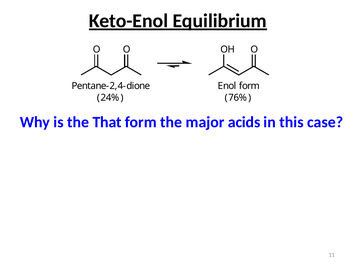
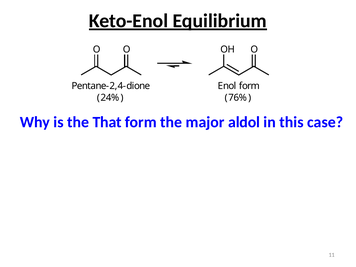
acids: acids -> aldol (244, 122)
